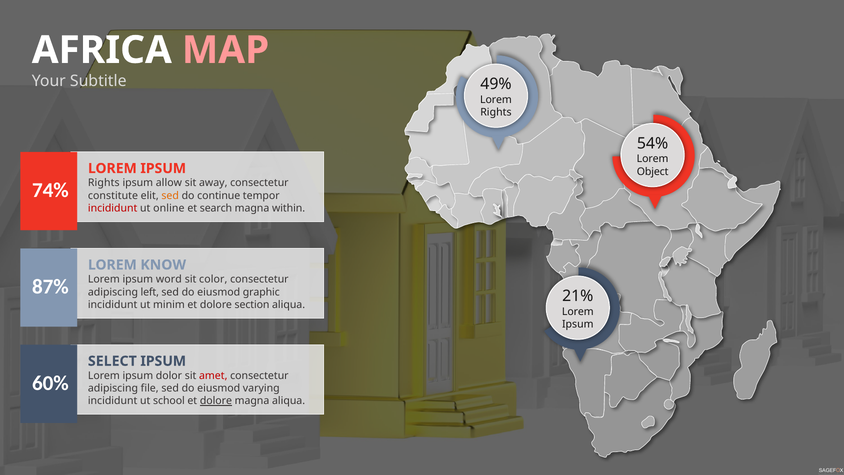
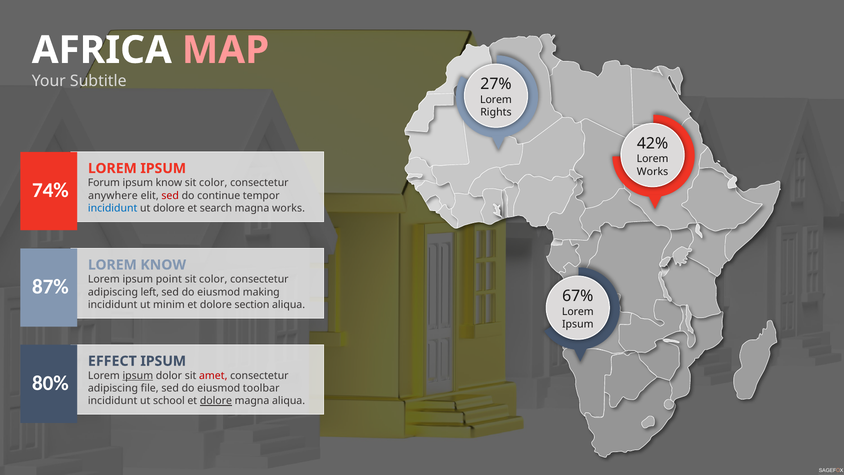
49%: 49% -> 27% (496, 84)
54%: 54% -> 42% (653, 143)
Object: Object -> Works (653, 172)
Rights: Rights -> Forum (104, 183)
ipsum allow: allow -> know (169, 183)
away: away -> color (213, 183)
constitute: constitute -> anywhere (113, 196)
sed colour: orange -> red (170, 196)
incididunt colour: red -> blue (113, 208)
ut online: online -> dolore (169, 208)
magna within: within -> works (289, 208)
word: word -> point (169, 279)
graphic: graphic -> making (261, 292)
21%: 21% -> 67% (578, 296)
SELECT: SELECT -> EFFECT (112, 361)
ipsum underline: none -> present (138, 375)
60%: 60% -> 80% (50, 383)
varying: varying -> toolbar (261, 388)
